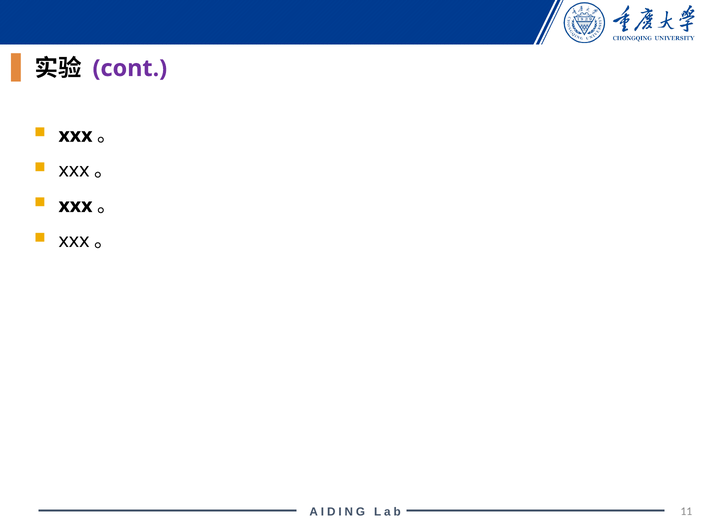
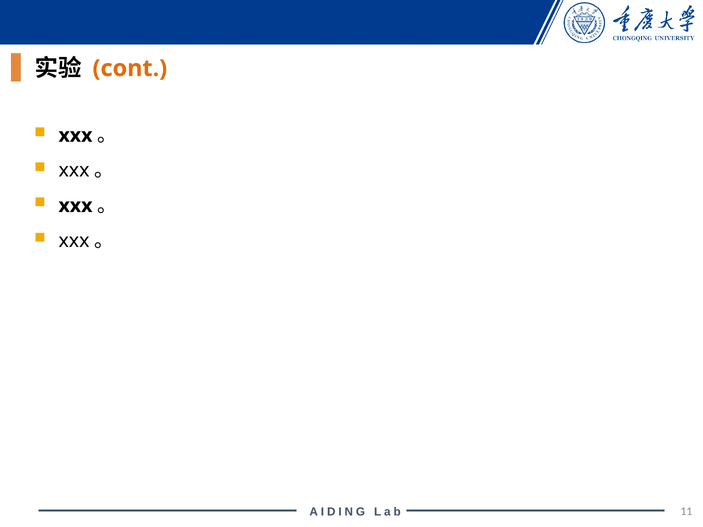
cont colour: purple -> orange (130, 68)
